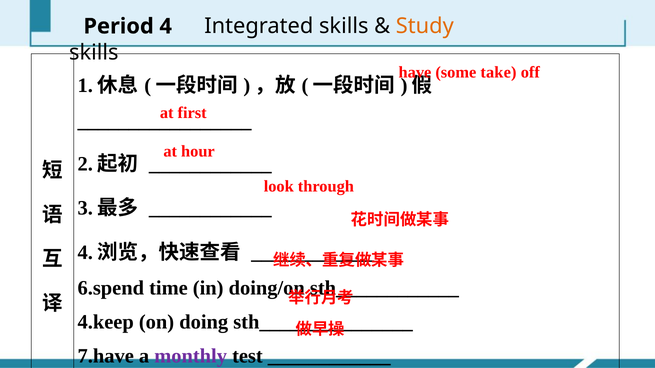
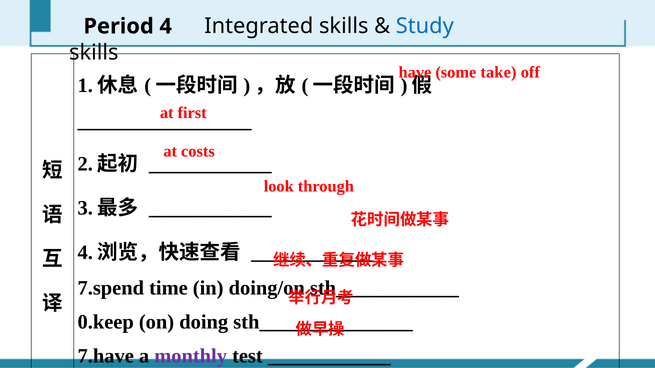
Study colour: orange -> blue (425, 26)
hour: hour -> costs (198, 151)
6.spend: 6.spend -> 7.spend (111, 288)
4.keep: 4.keep -> 0.keep (106, 322)
